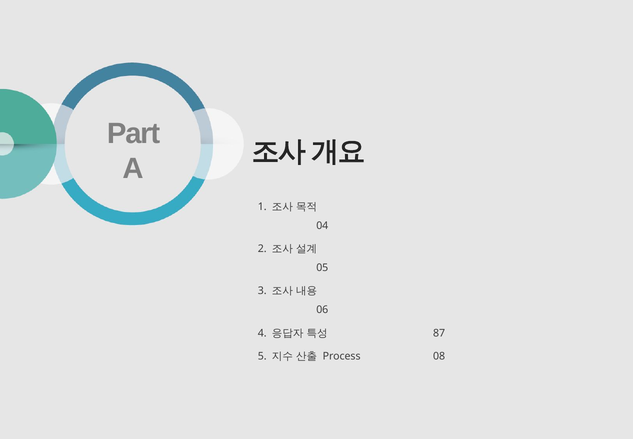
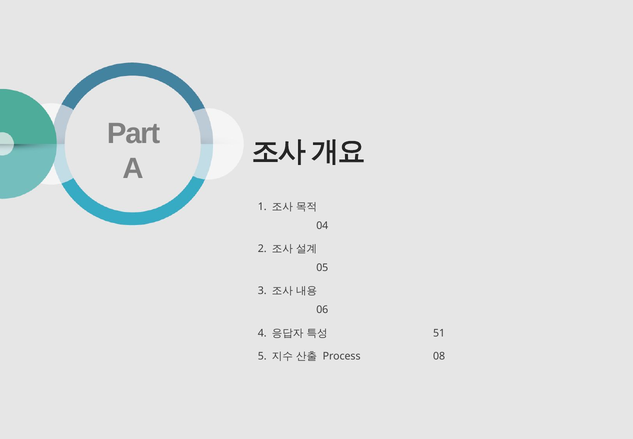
87: 87 -> 51 (439, 333)
